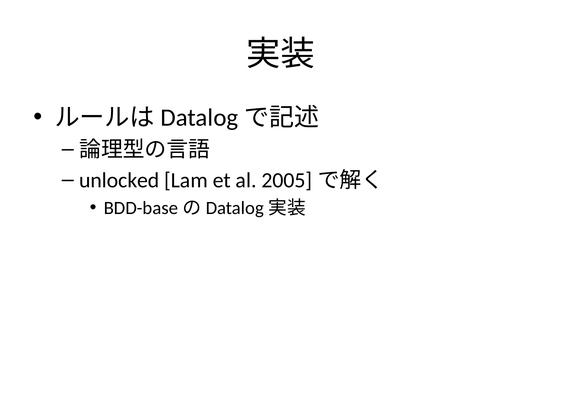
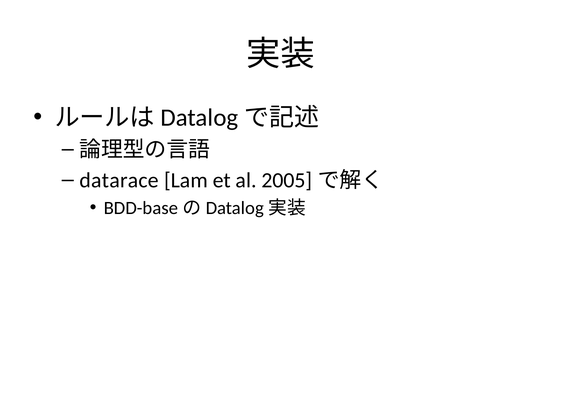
unlocked: unlocked -> datarace (119, 180)
